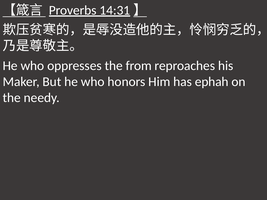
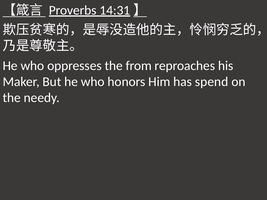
ephah: ephah -> spend (212, 82)
